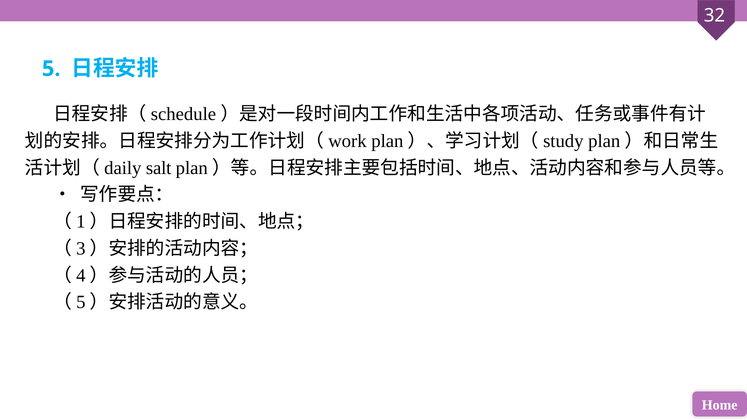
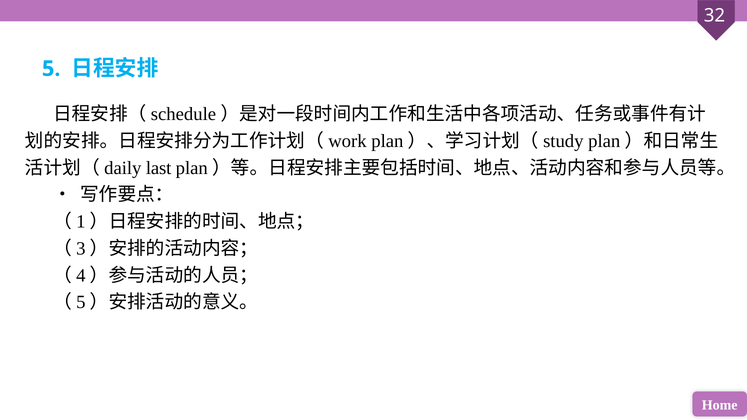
salt: salt -> last (159, 168)
